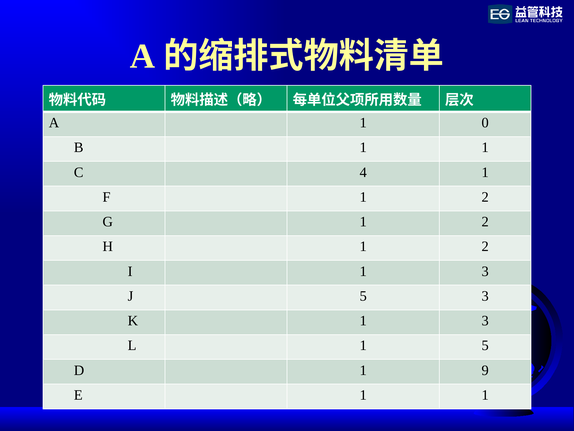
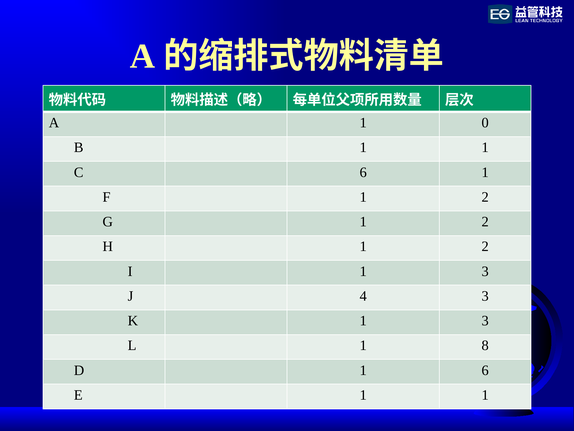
C 4: 4 -> 6 (363, 172)
J 5: 5 -> 4 (363, 296)
1 5: 5 -> 8 (485, 345)
1 9: 9 -> 6 (485, 370)
